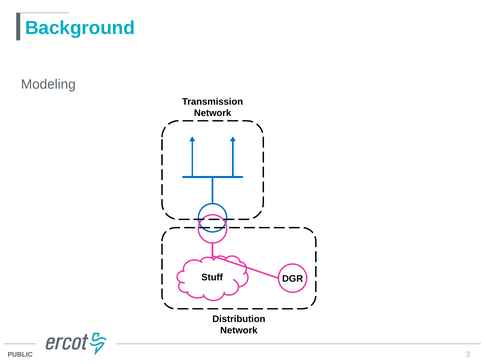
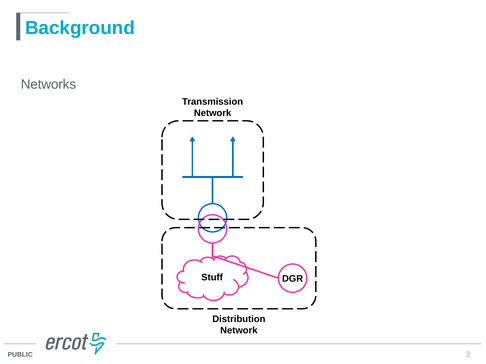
Modeling: Modeling -> Networks (48, 84)
